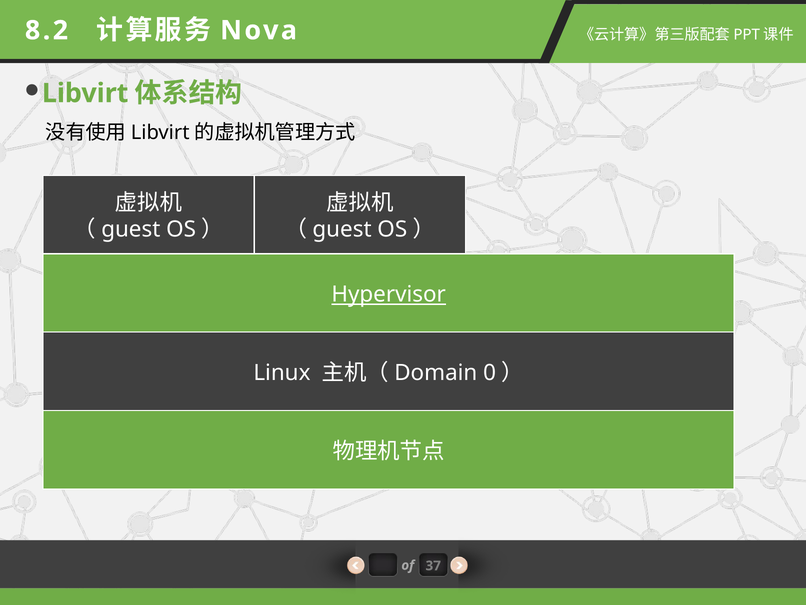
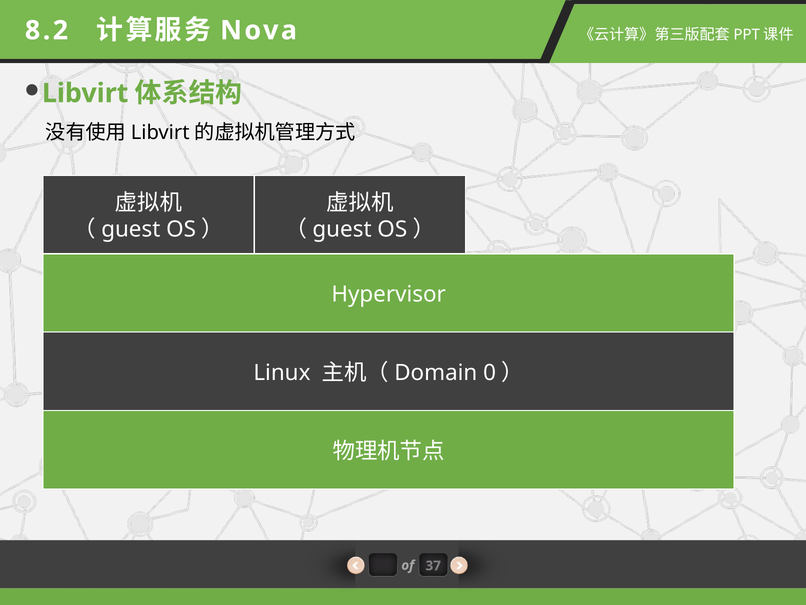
Hypervisor underline: present -> none (389, 294)
